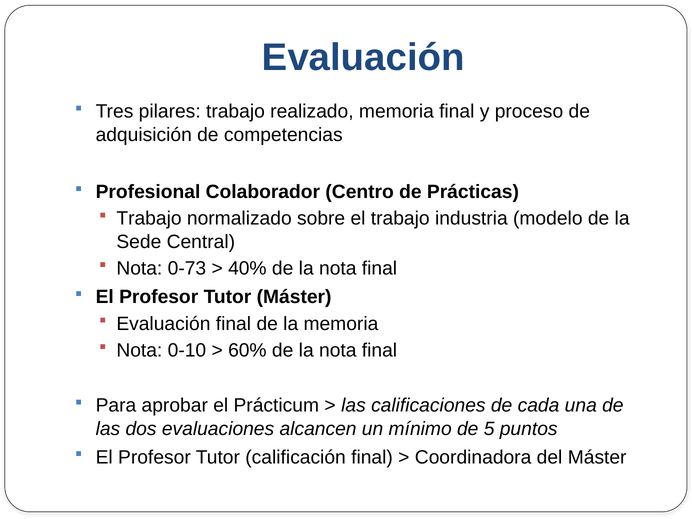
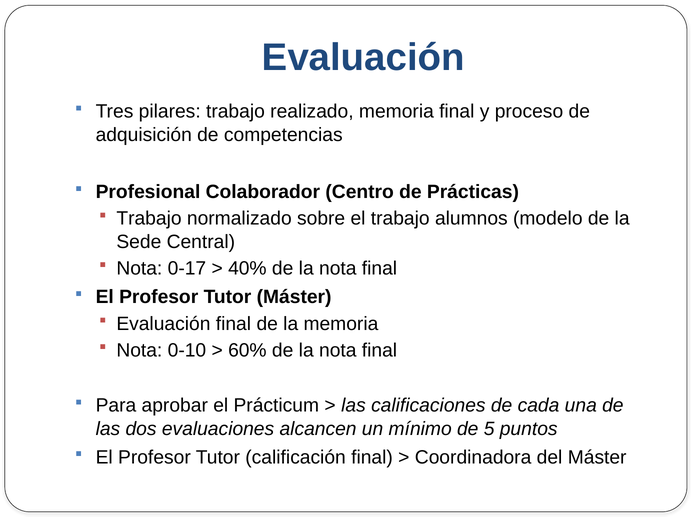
industria: industria -> alumnos (471, 219)
0-73: 0-73 -> 0-17 (187, 268)
